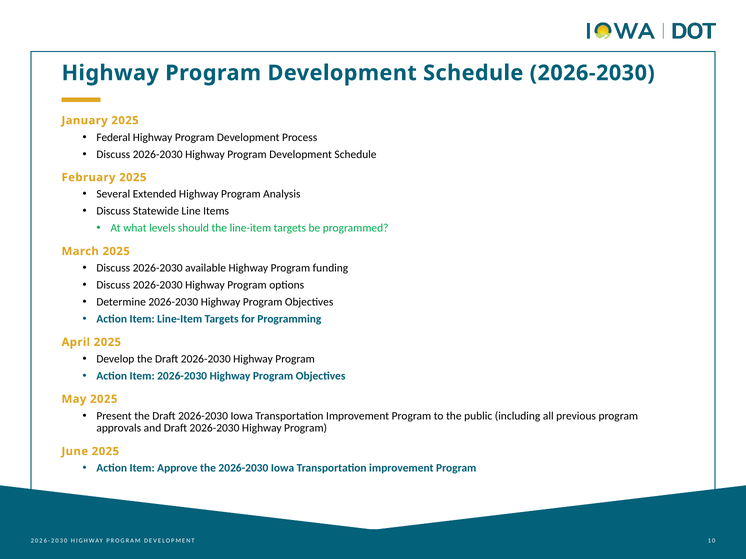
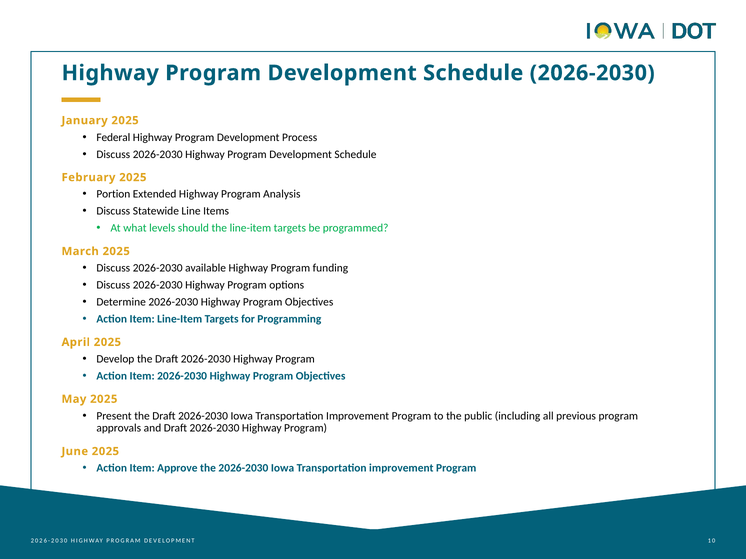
Several: Several -> Portion (113, 194)
